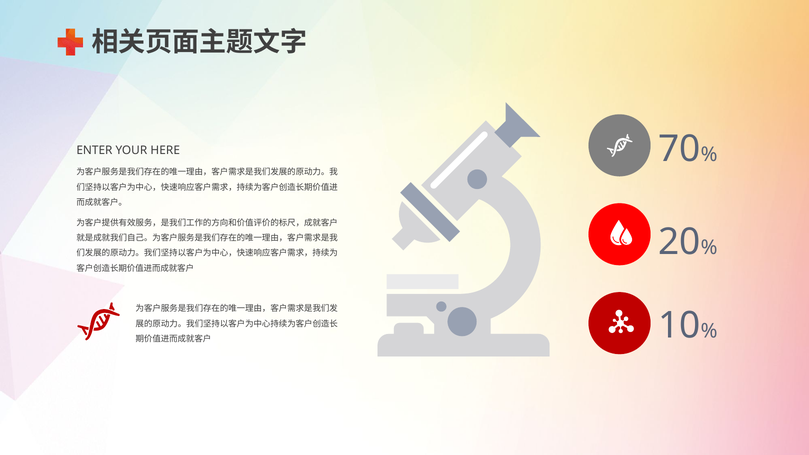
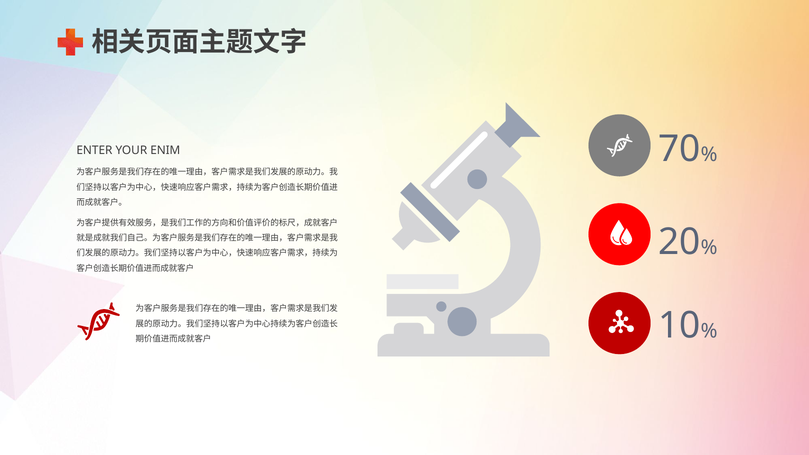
HERE: HERE -> ENIM (165, 150)
